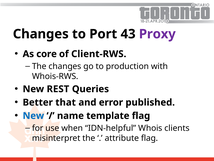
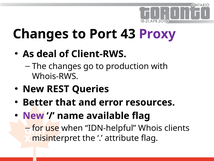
core: core -> deal (47, 54)
published: published -> resources (150, 102)
New colour: blue -> purple (33, 115)
template: template -> available (108, 115)
